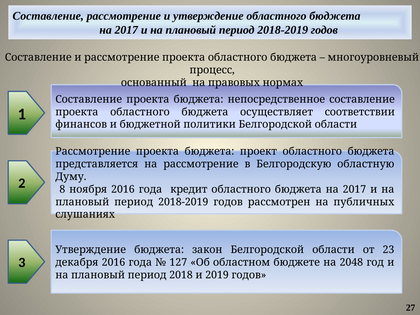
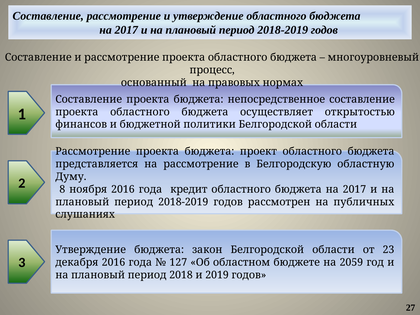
соответствии: соответствии -> открытостью (360, 112)
2048: 2048 -> 2059 (351, 262)
